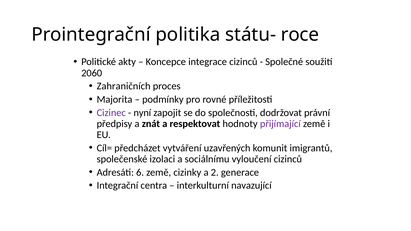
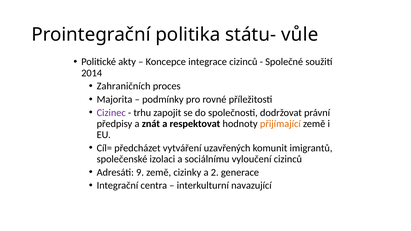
roce: roce -> vůle (300, 35)
2060: 2060 -> 2014 (92, 73)
nyní: nyní -> trhu (142, 113)
přijímající colour: purple -> orange (280, 124)
6: 6 -> 9 (140, 172)
